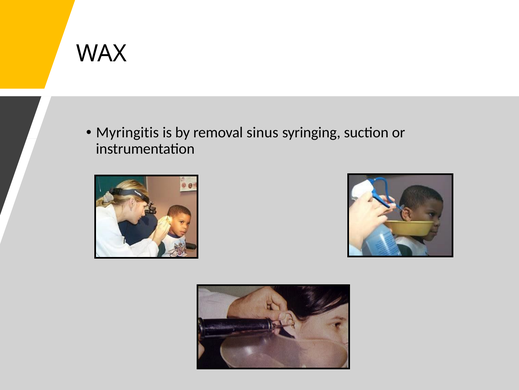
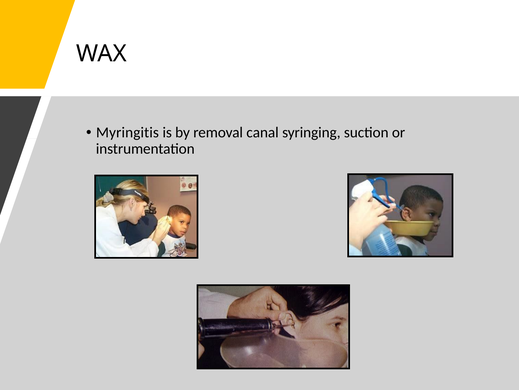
sinus: sinus -> canal (263, 132)
